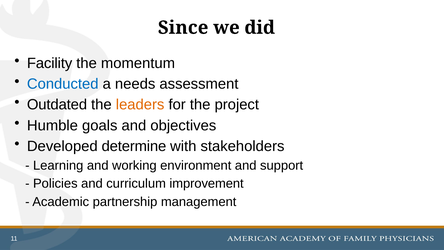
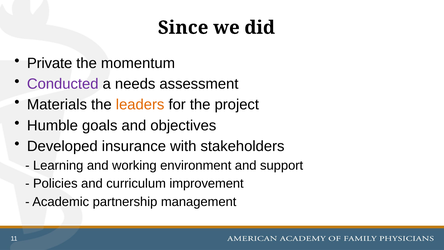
Facility: Facility -> Private (50, 63)
Conducted colour: blue -> purple (63, 84)
Outdated: Outdated -> Materials (57, 105)
determine: determine -> insurance (134, 146)
